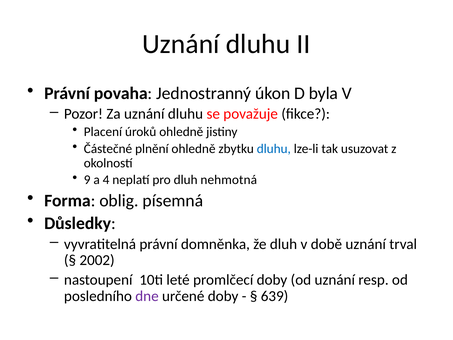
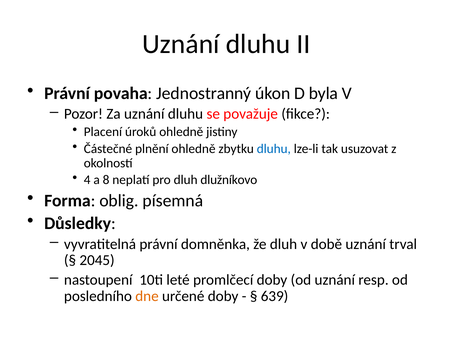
9: 9 -> 4 (87, 180)
4: 4 -> 8 (106, 180)
nehmotná: nehmotná -> dlužníkovo (229, 180)
2002: 2002 -> 2045 (97, 260)
dne colour: purple -> orange (147, 296)
